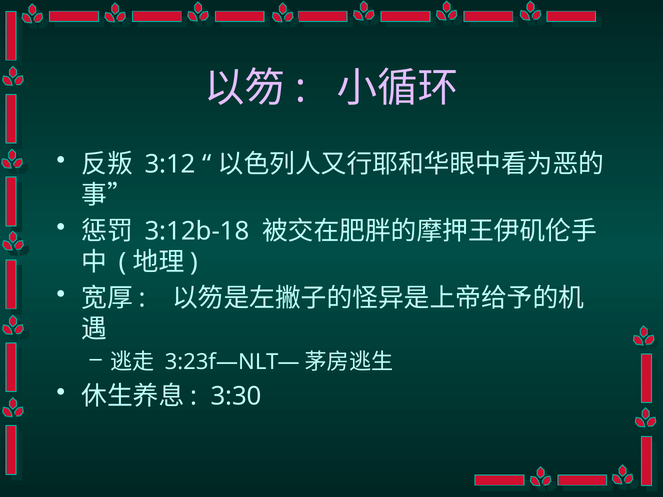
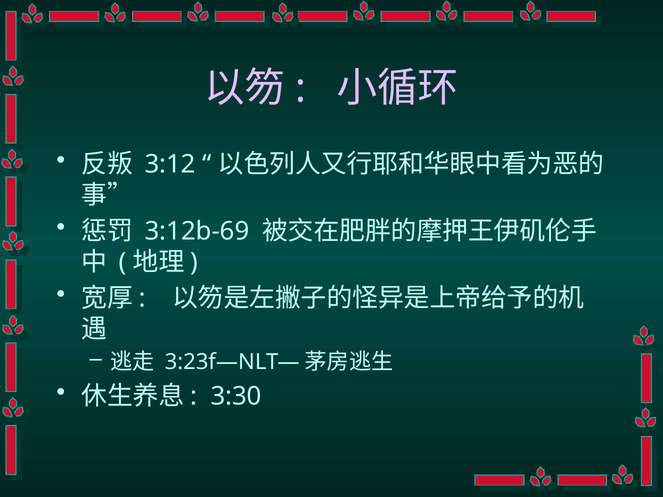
3:12b-18: 3:12b-18 -> 3:12b-69 (197, 231)
